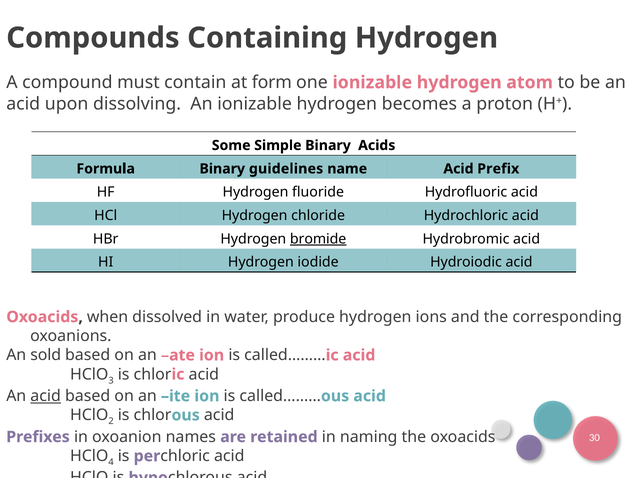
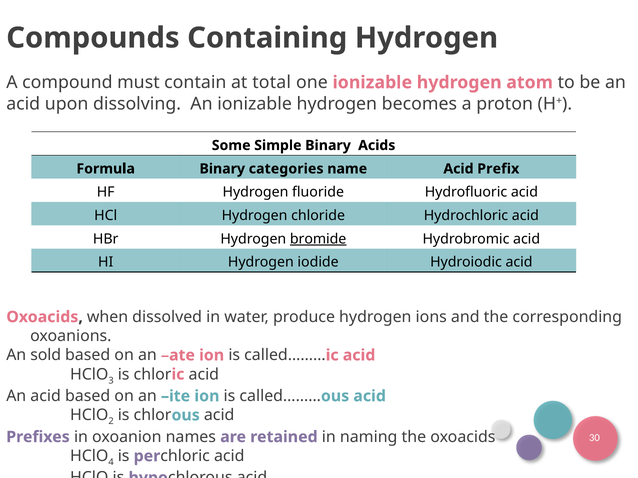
form: form -> total (272, 83)
guidelines: guidelines -> categories (286, 169)
acid underline: present -> none (46, 396)
